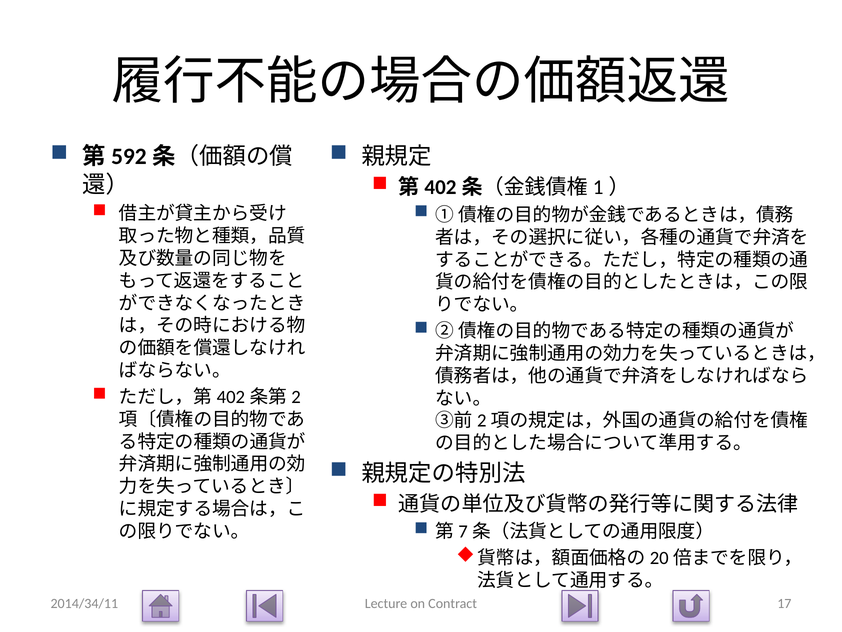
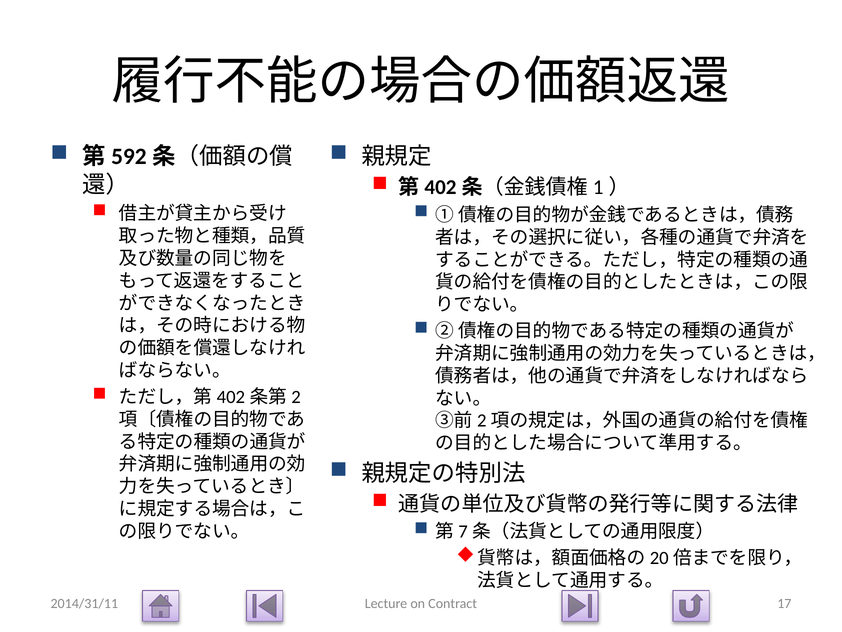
2014/34/11: 2014/34/11 -> 2014/31/11 (84, 603)
